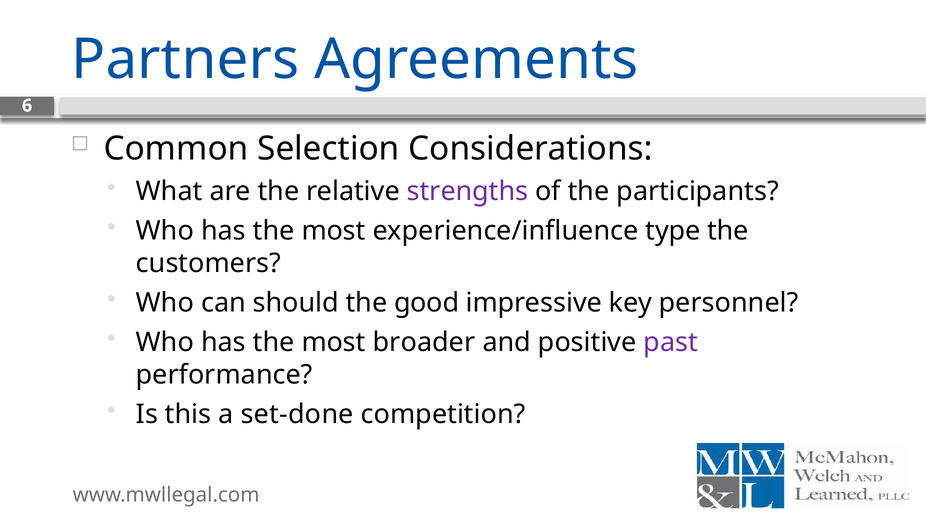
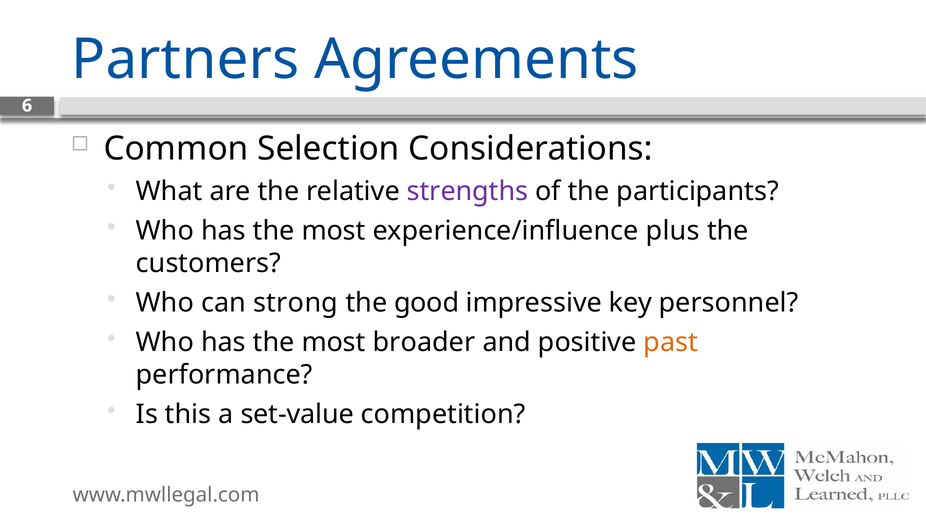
type: type -> plus (673, 231)
should: should -> strong (296, 303)
past colour: purple -> orange (671, 342)
set-done: set-done -> set-value (297, 414)
